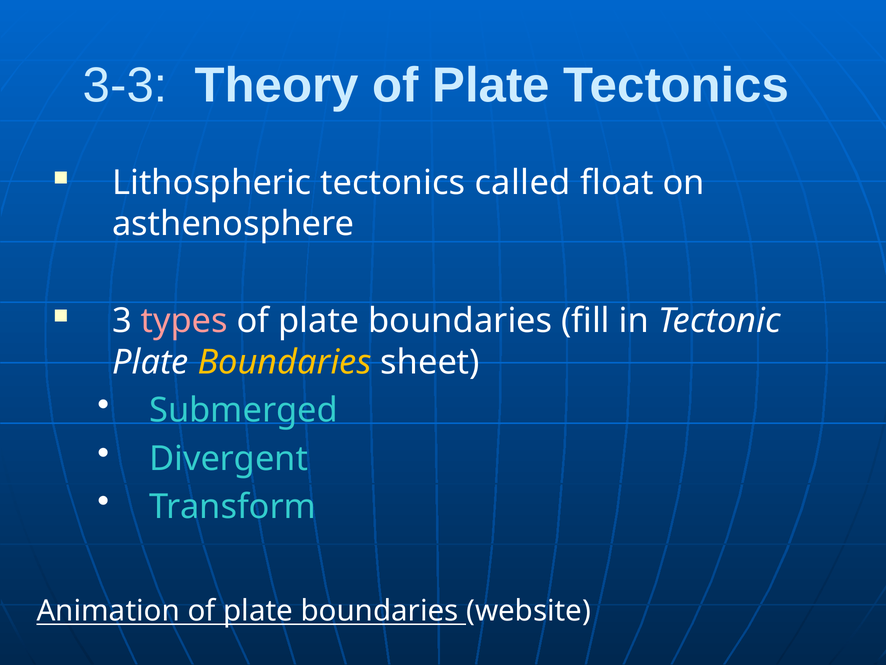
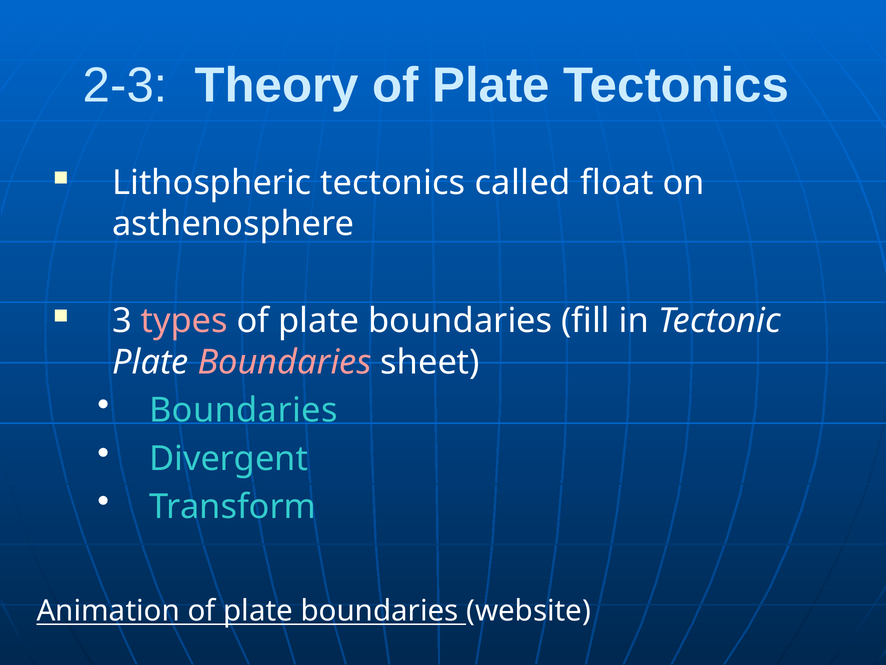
3-3: 3-3 -> 2-3 (125, 86)
Boundaries colour: yellow -> pink (285, 362)
Submerged: Submerged -> Boundaries (243, 410)
